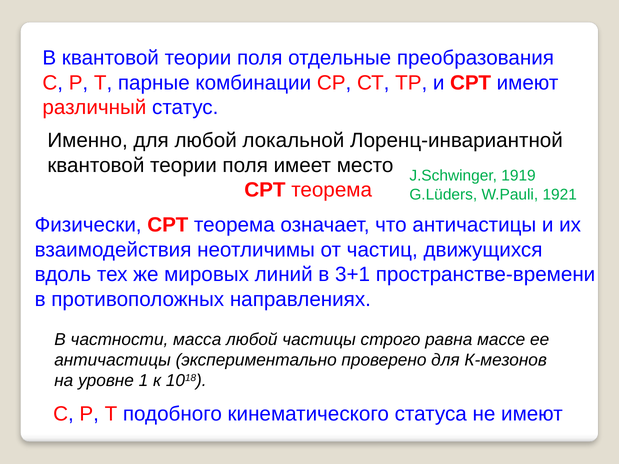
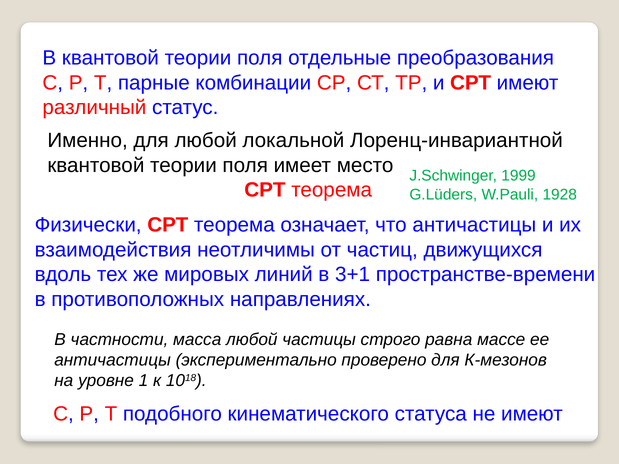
1919: 1919 -> 1999 (519, 176)
1921: 1921 -> 1928 (560, 195)
